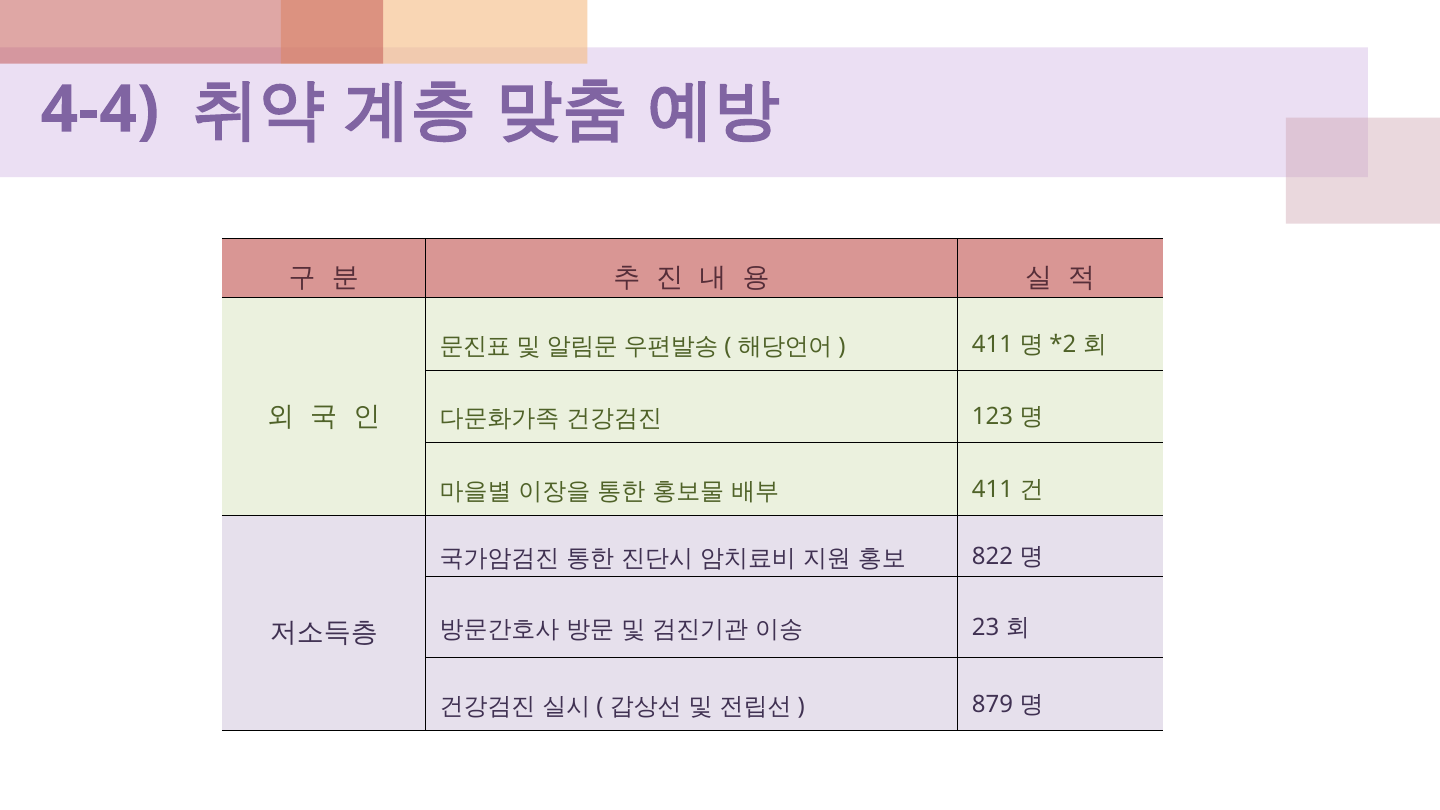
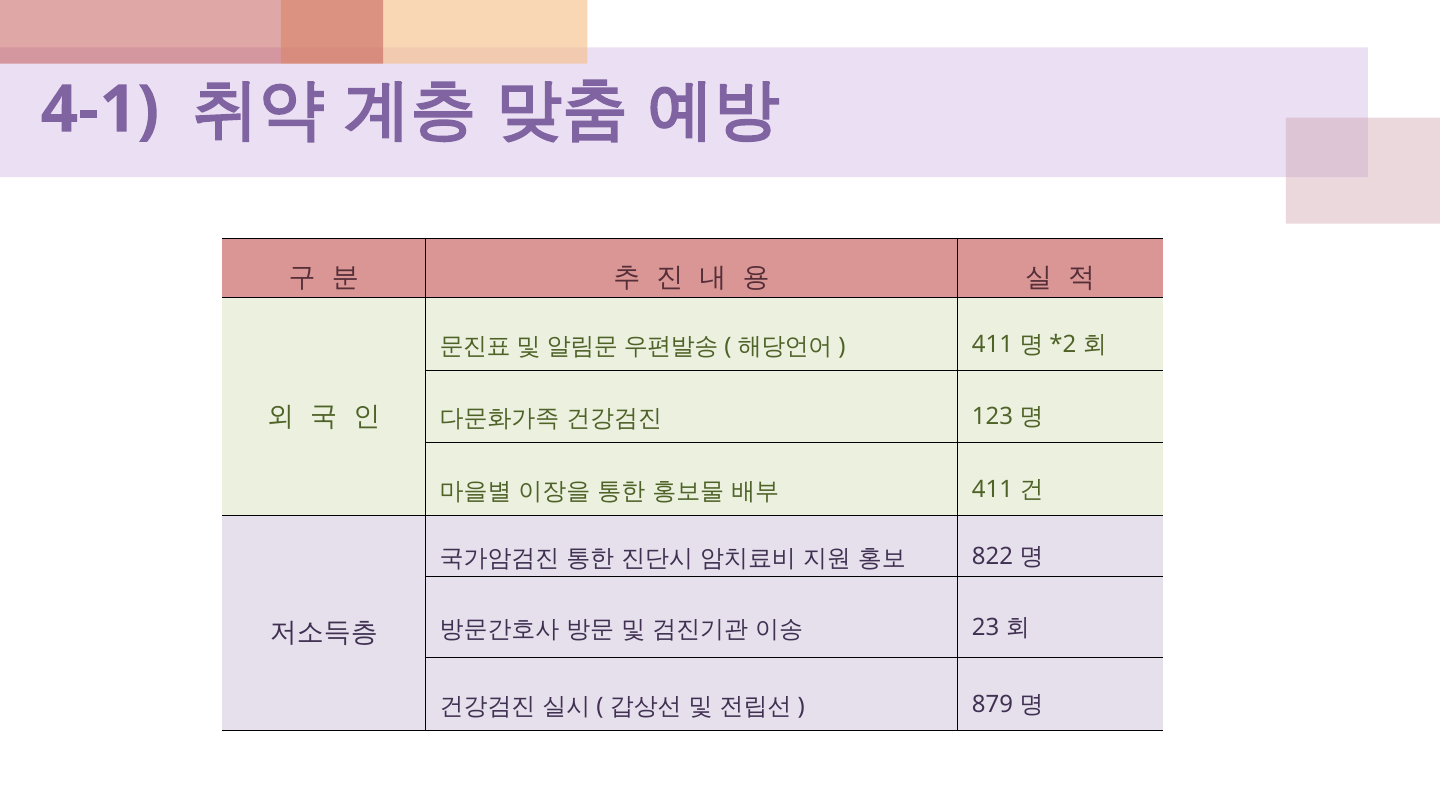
4-4: 4-4 -> 4-1 (100, 110)
